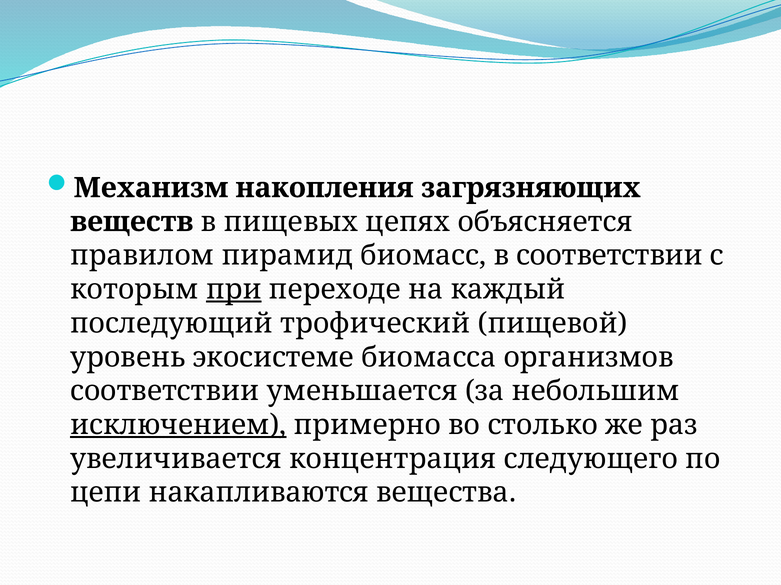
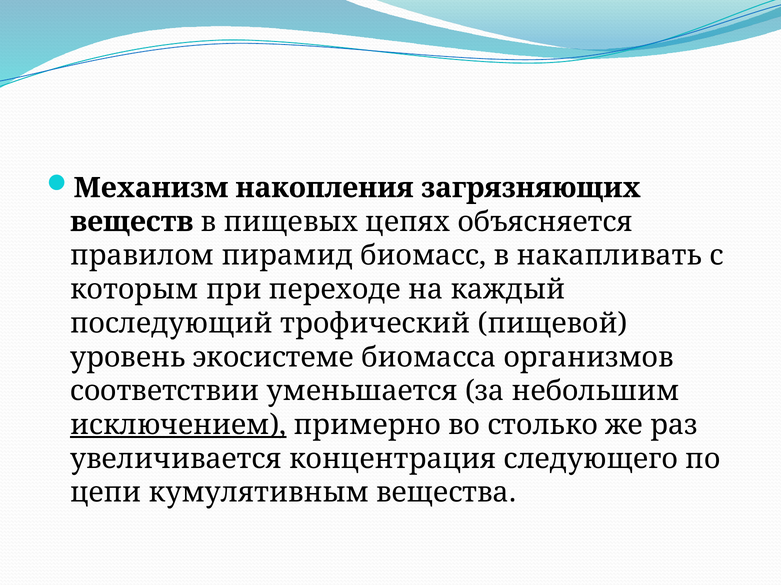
в соответствии: соответствии -> накапливать (609, 256)
при underline: present -> none (234, 290)
накапливаются: накапливаются -> кумулятивным (259, 493)
